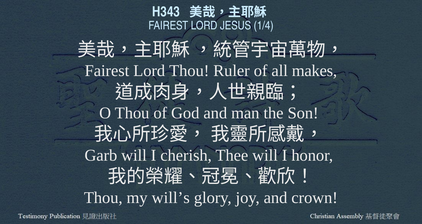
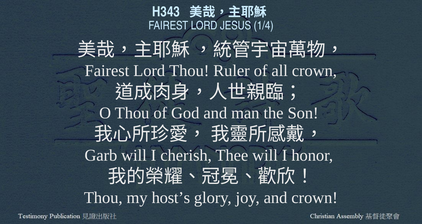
all makes: makes -> crown (314, 71)
will’s: will’s -> host’s (171, 197)
